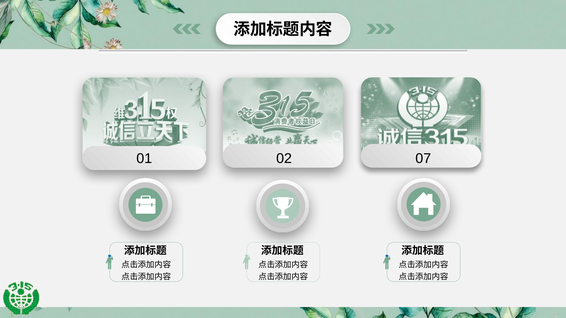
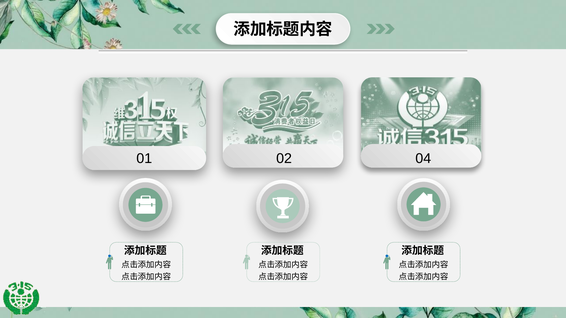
07: 07 -> 04 (423, 159)
